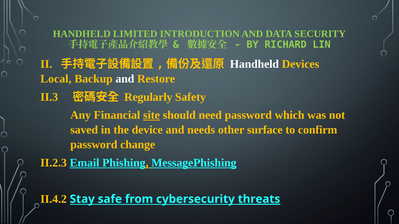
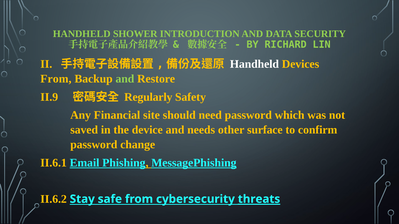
LIMITED: LIMITED -> SHOWER (135, 34)
Local: Local -> From (56, 79)
and colour: white -> light green (125, 79)
II.3: II.3 -> II.9 (49, 97)
site underline: present -> none (152, 115)
II.2.3: II.2.3 -> II.6.1 (54, 163)
II.4.2: II.4.2 -> II.6.2 (54, 199)
